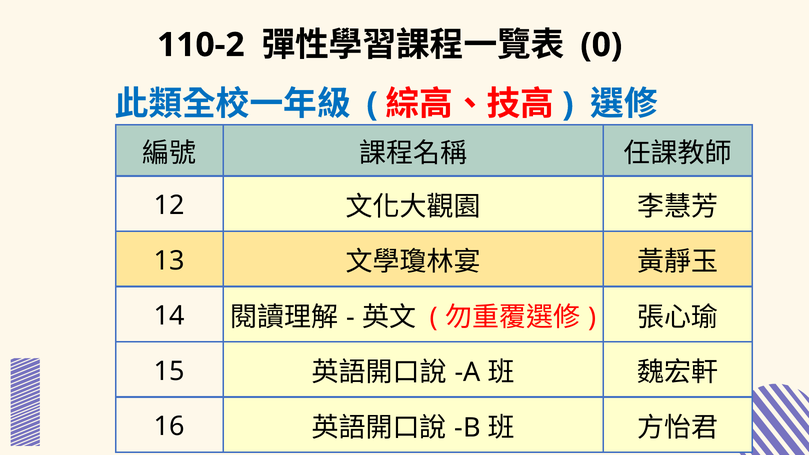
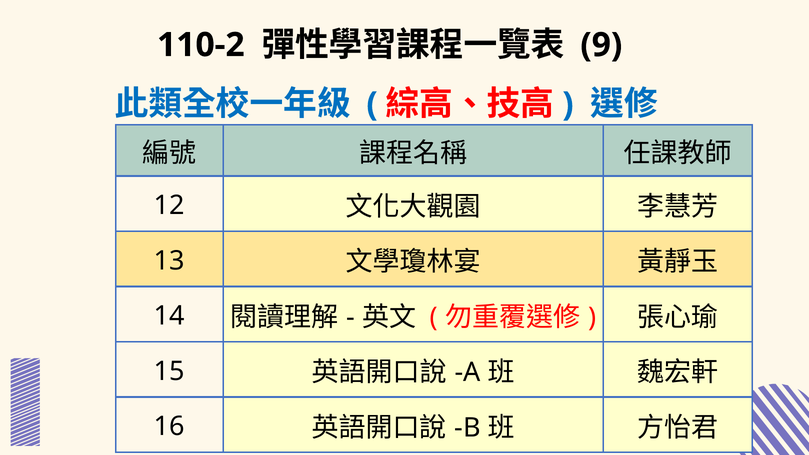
0: 0 -> 9 (601, 45)
